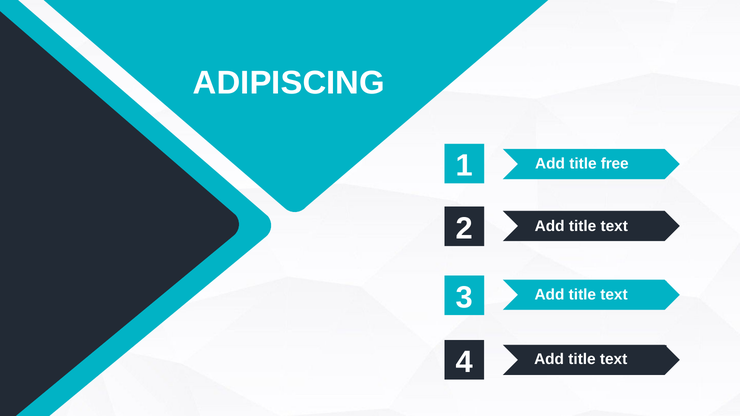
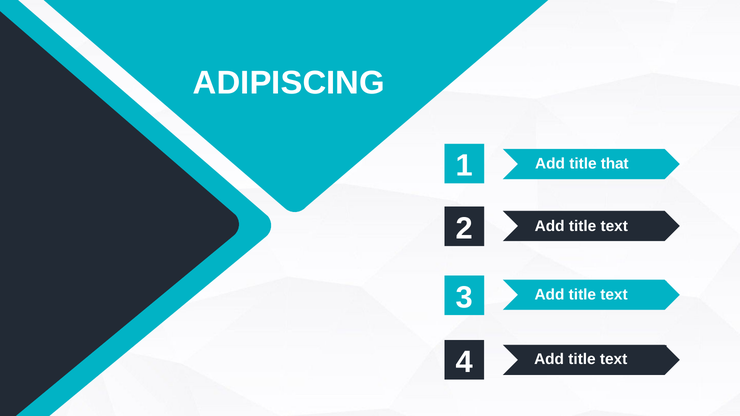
free: free -> that (615, 164)
